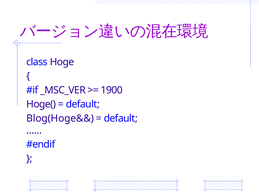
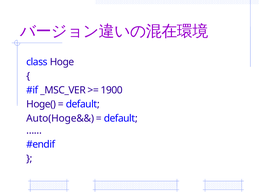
Blog(Hoge&&: Blog(Hoge&& -> Auto(Hoge&& (60, 118)
